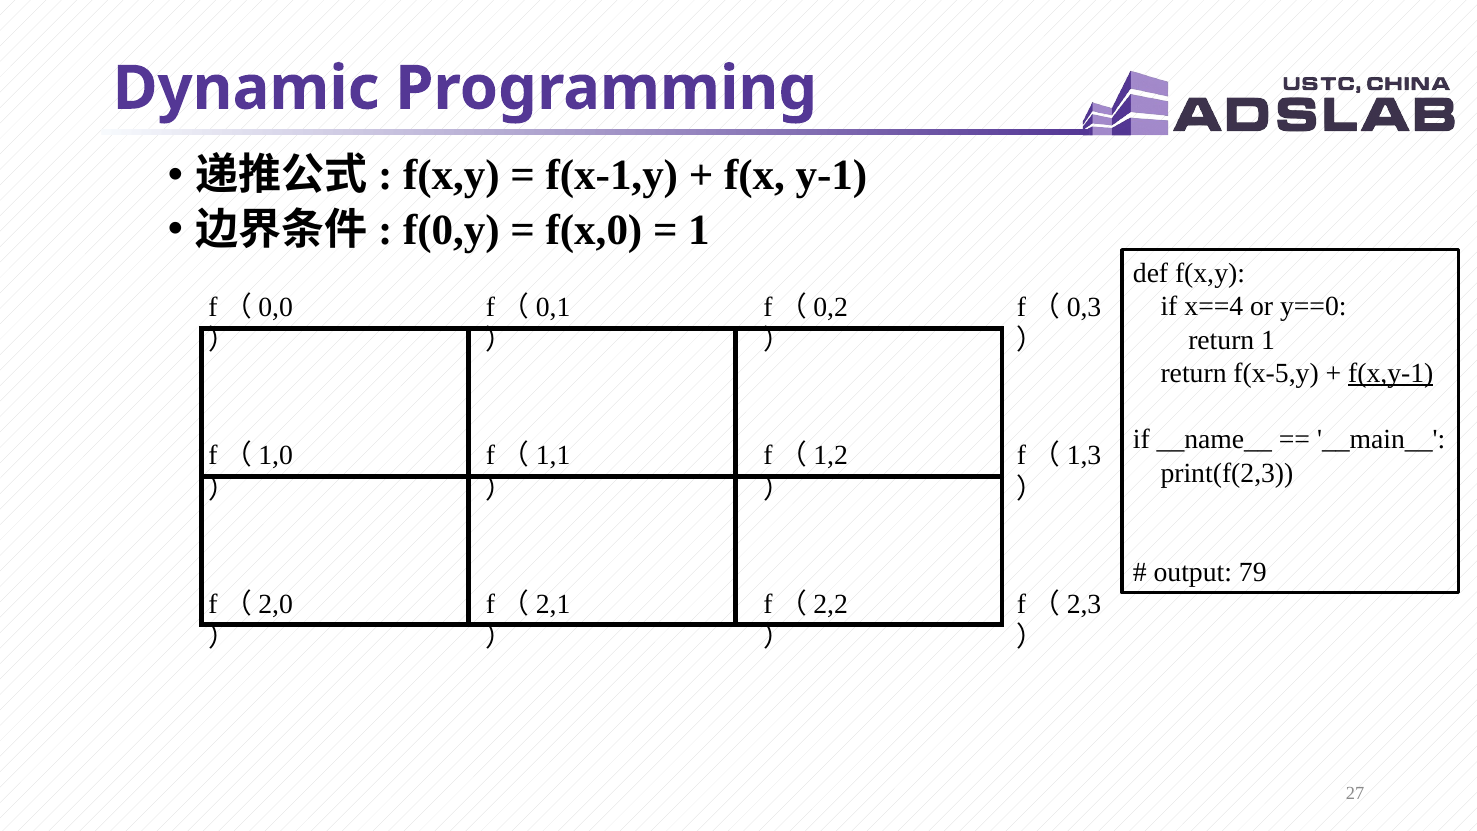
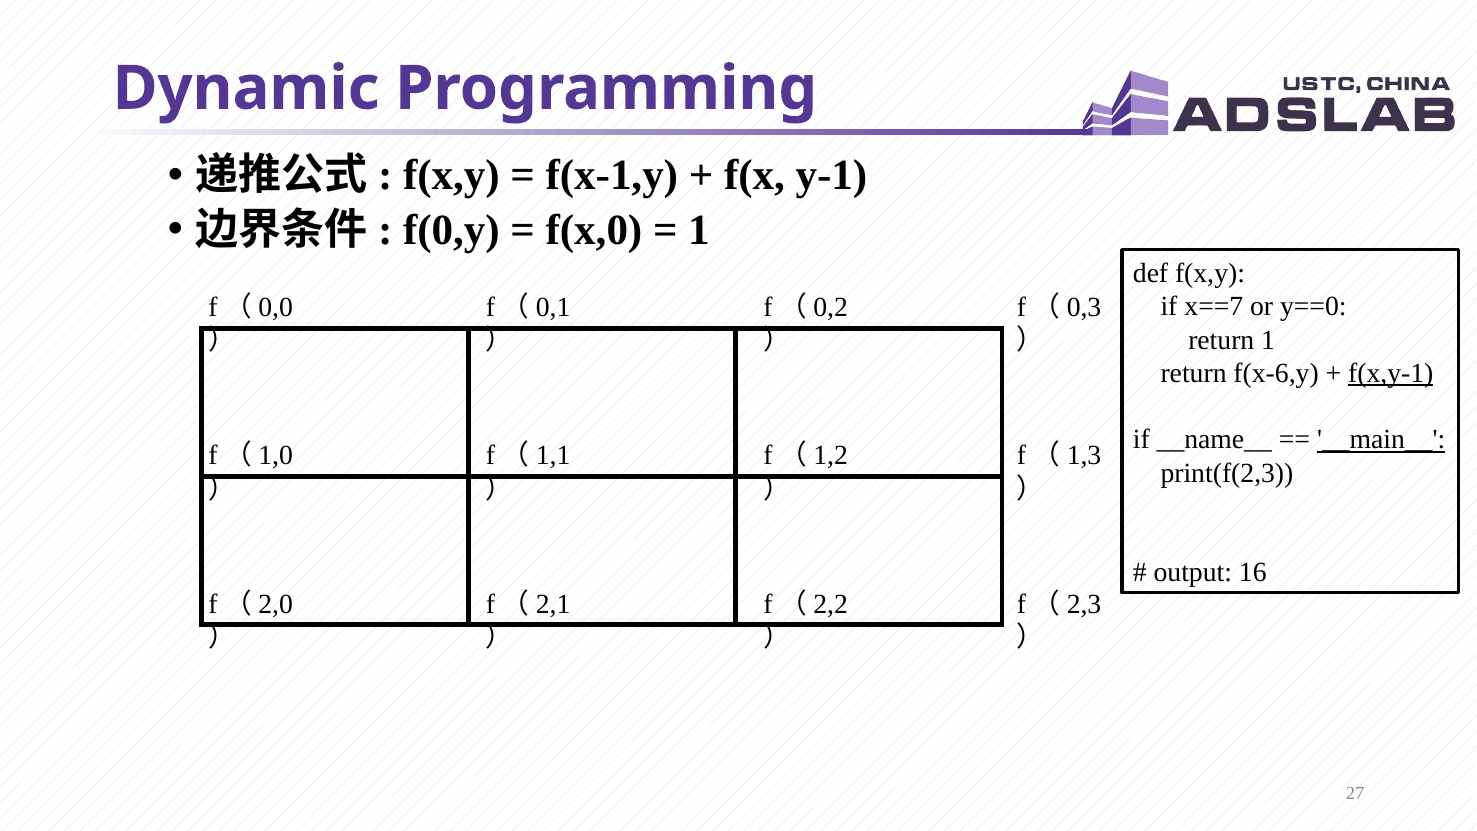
x==4: x==4 -> x==7 (1214, 307)
f(x-5,y: f(x-5,y -> f(x-6,y (1276, 373)
__main__ underline: none -> present (1381, 440)
79: 79 -> 16 (1253, 573)
